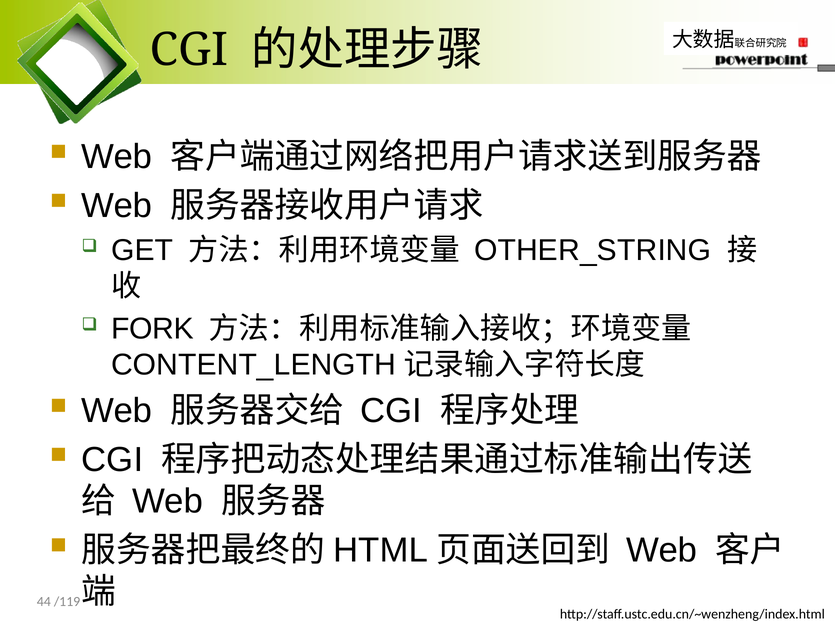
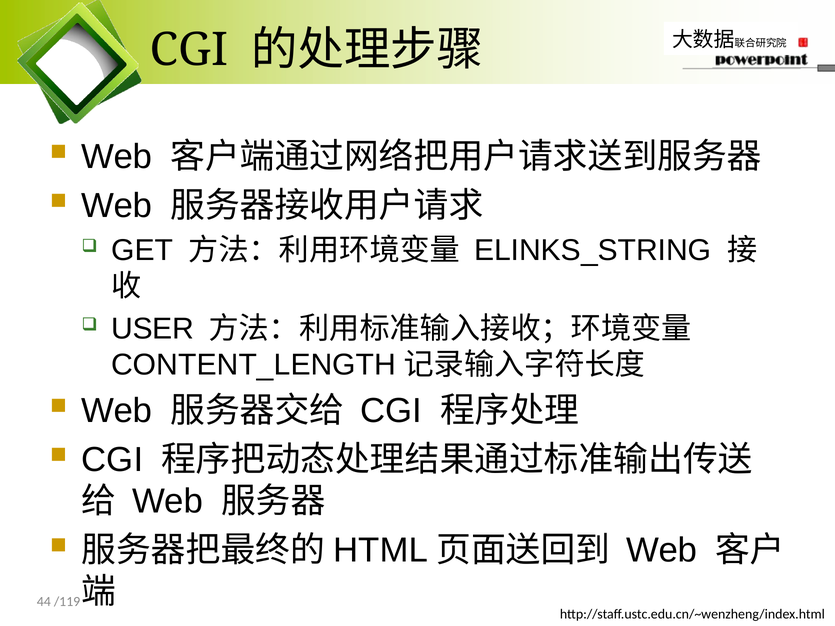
OTHER_STRING: OTHER_STRING -> ELINKS_STRING (593, 250)
FORK: FORK -> USER (152, 329)
